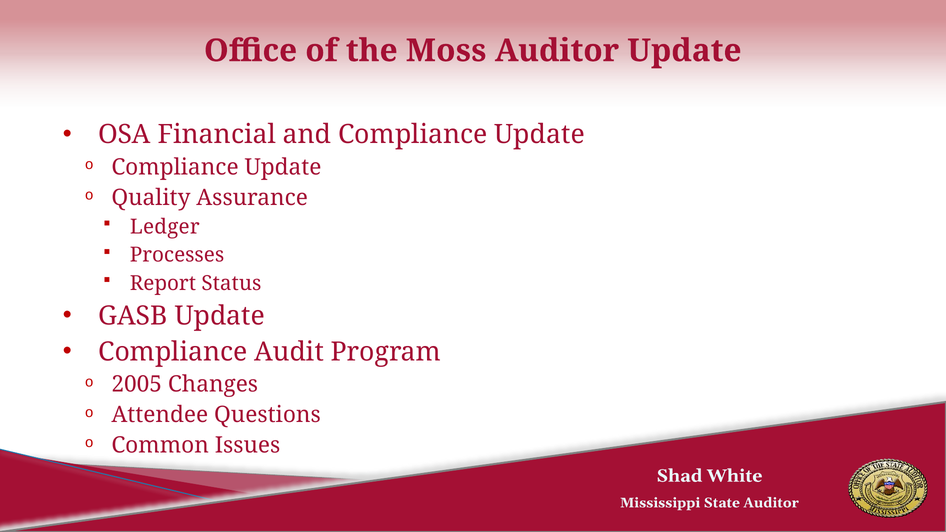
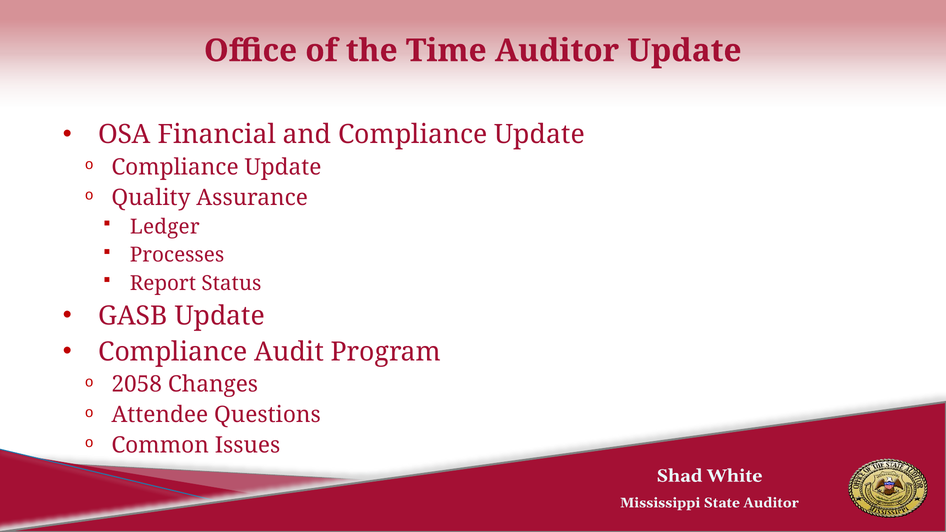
Moss: Moss -> Time (446, 51)
2005: 2005 -> 2058 (137, 385)
